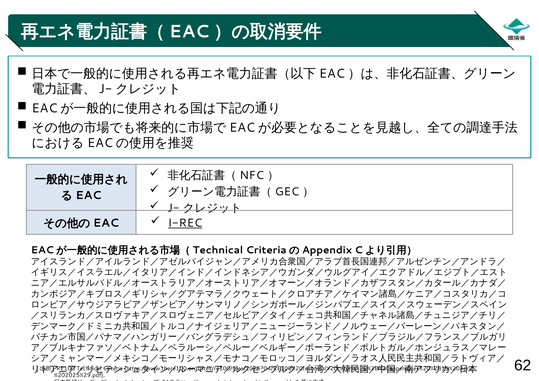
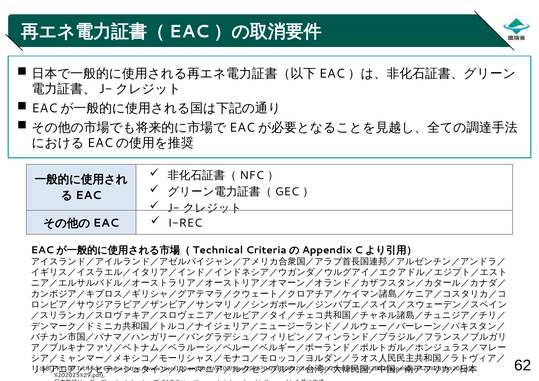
I-REC underline: present -> none (185, 223)
